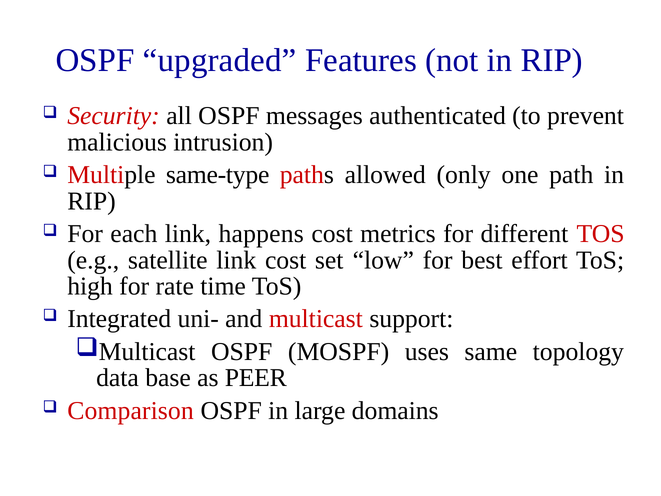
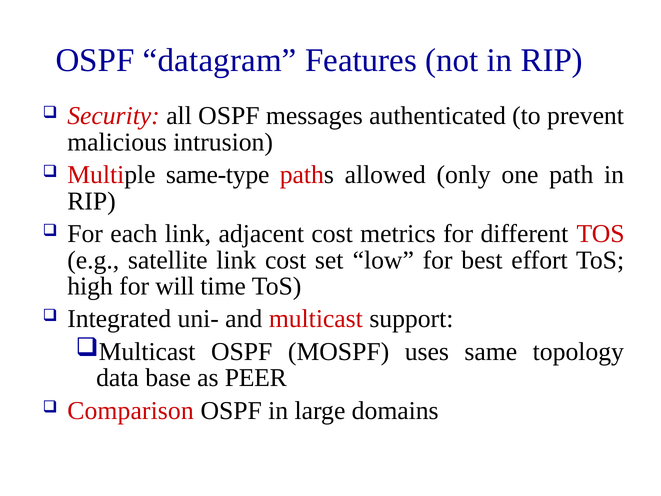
upgraded: upgraded -> datagram (220, 60)
happens: happens -> adjacent (261, 234)
rate: rate -> will (175, 286)
